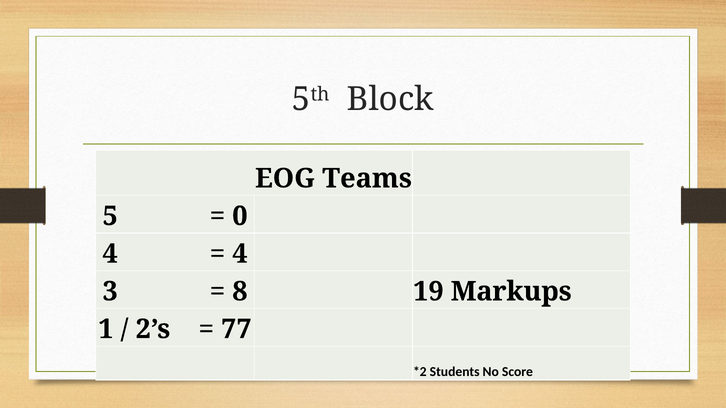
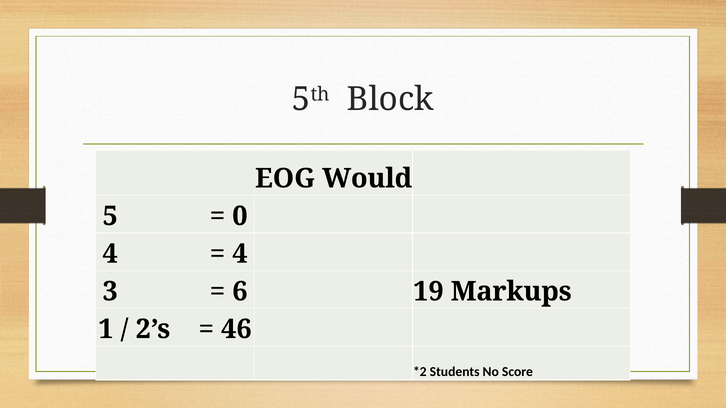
Teams: Teams -> Would (367, 179)
8: 8 -> 6 (240, 292)
77: 77 -> 46 (236, 329)
